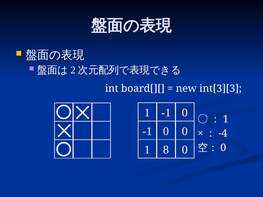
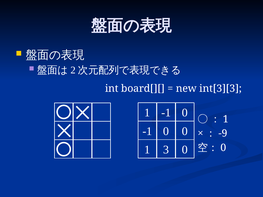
-4: -4 -> -9 (223, 134)
8: 8 -> 3 (166, 150)
